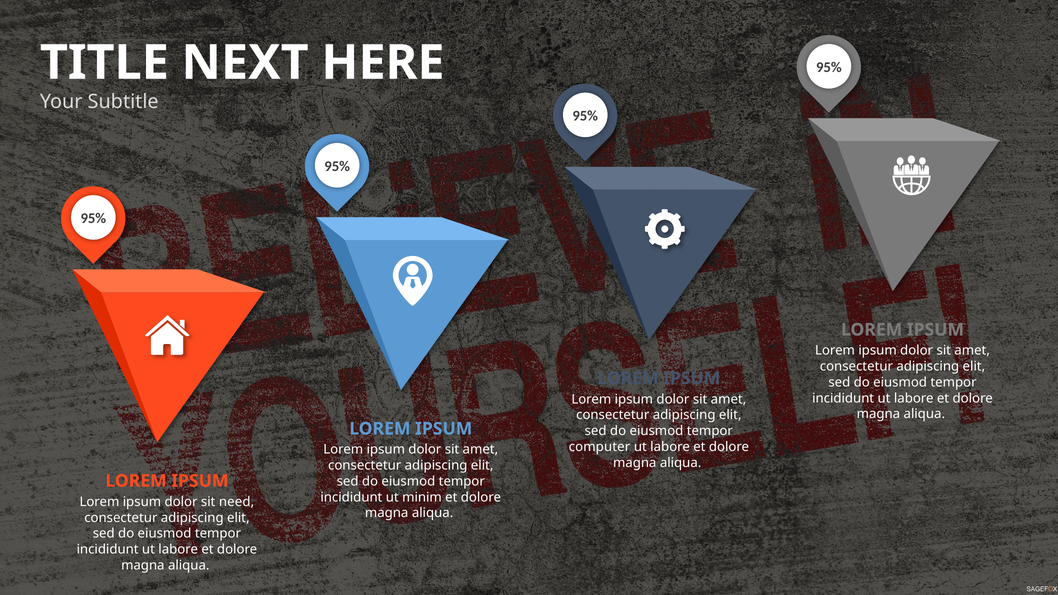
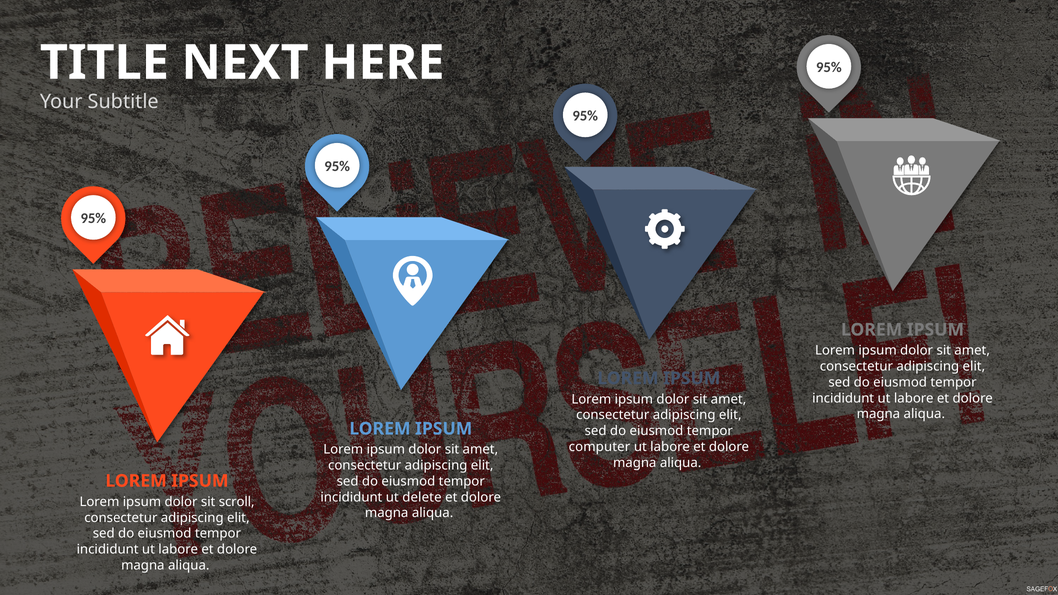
minim: minim -> delete (422, 497)
need: need -> scroll (237, 502)
